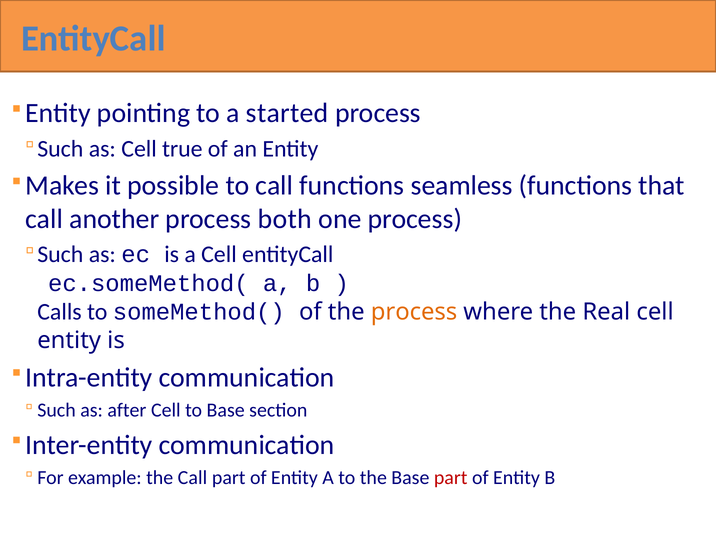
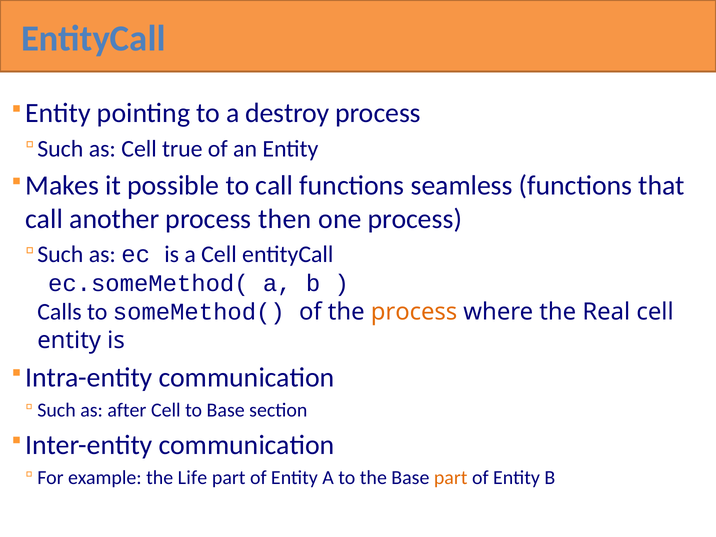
started: started -> destroy (287, 113)
both: both -> then (285, 219)
the Call: Call -> Life (192, 478)
part colour: red -> orange (451, 478)
